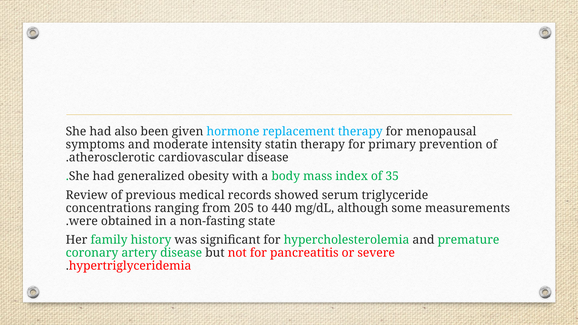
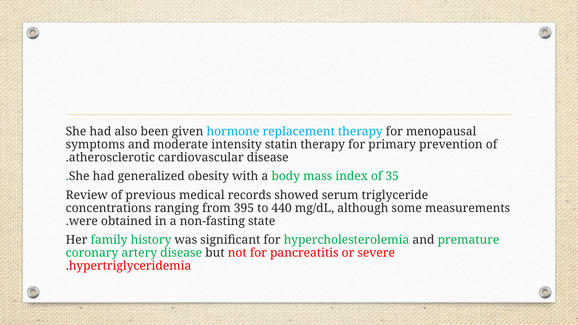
205: 205 -> 395 (244, 208)
